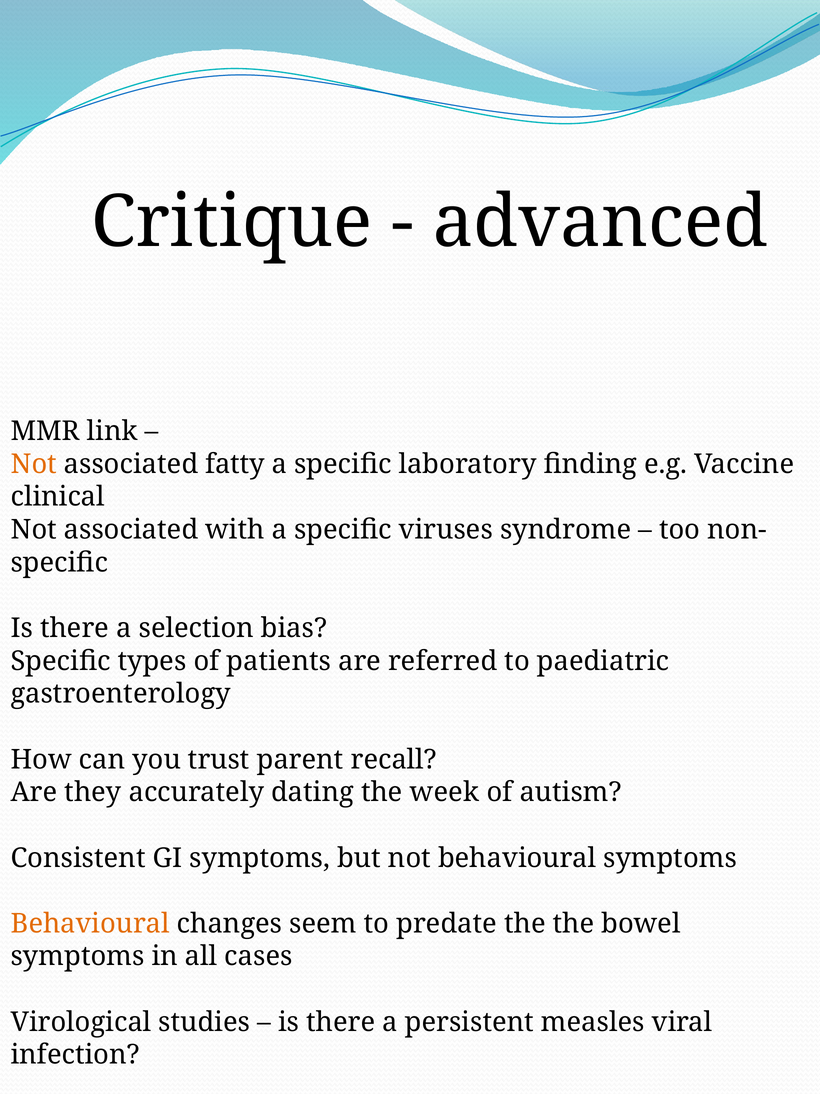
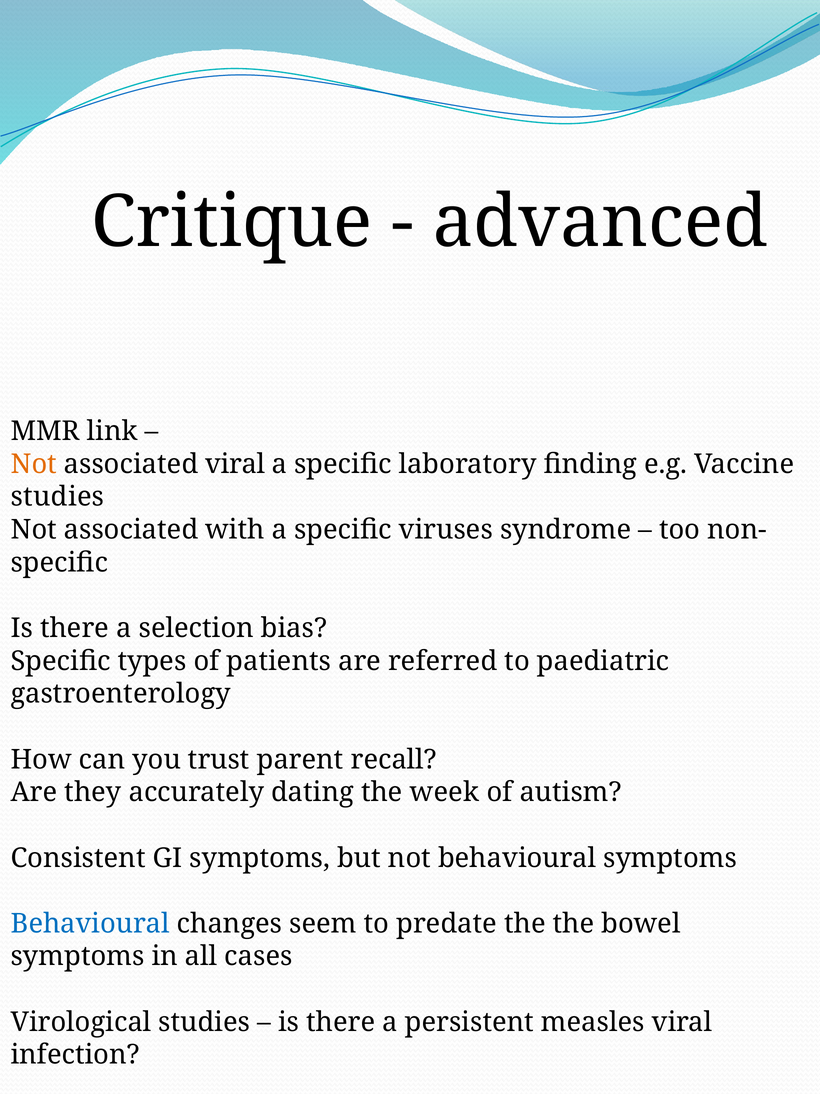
associated fatty: fatty -> viral (235, 464)
clinical: clinical -> studies (58, 497)
Behavioural colour: orange -> blue (90, 923)
